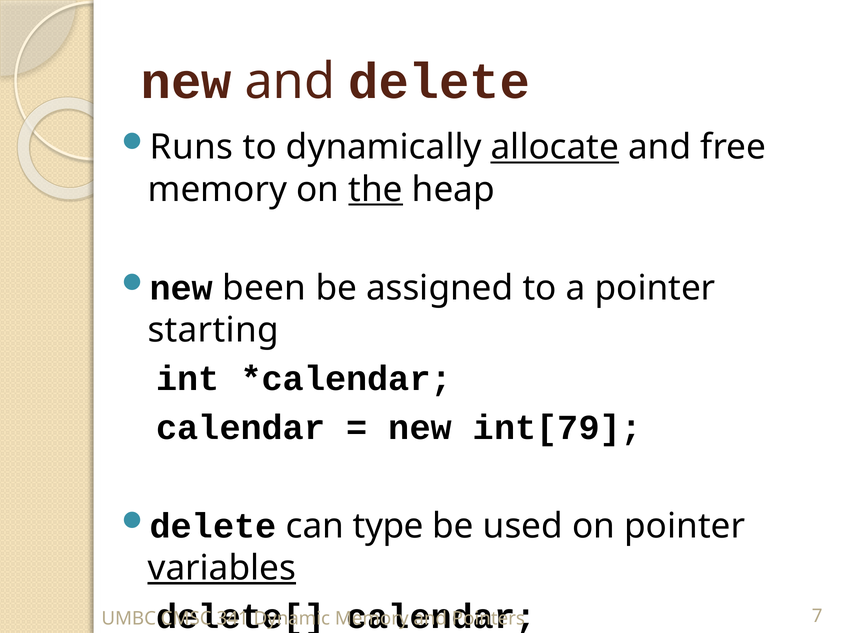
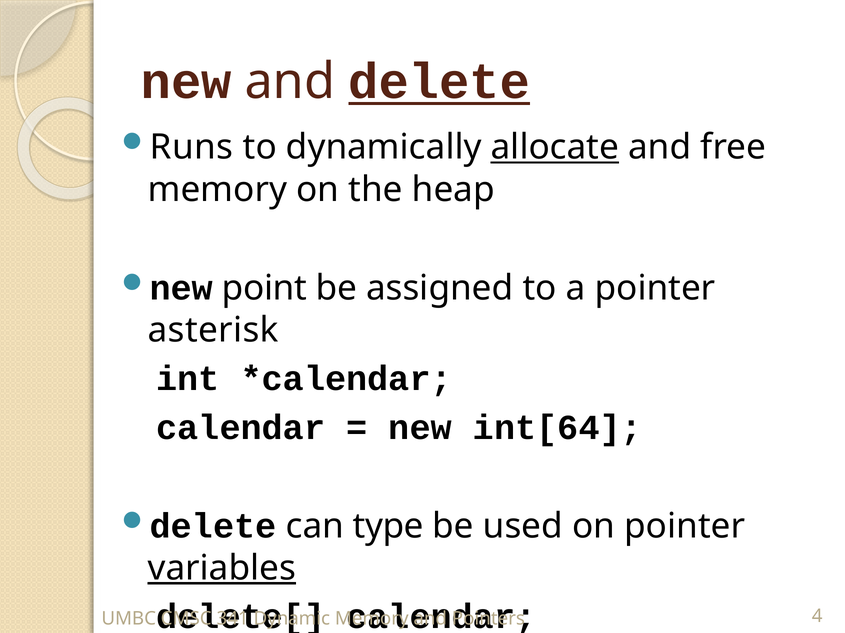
delete underline: none -> present (439, 82)
the underline: present -> none (376, 190)
been: been -> point (265, 288)
starting: starting -> asterisk (213, 331)
int[79: int[79 -> int[64 (557, 428)
7: 7 -> 4 (817, 617)
